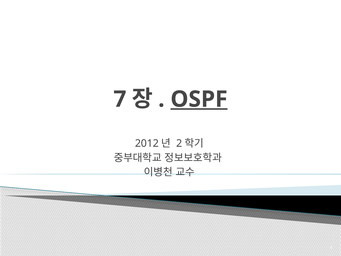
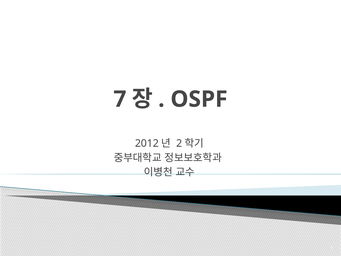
OSPF underline: present -> none (199, 99)
